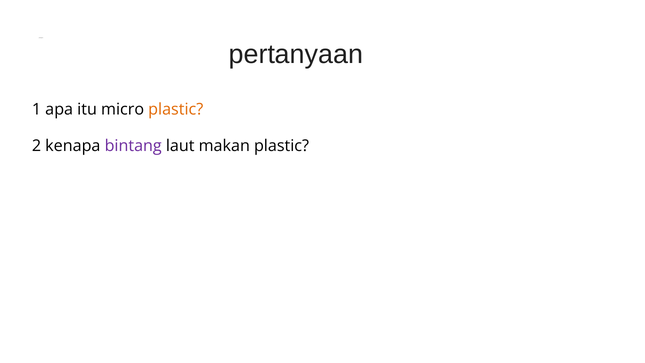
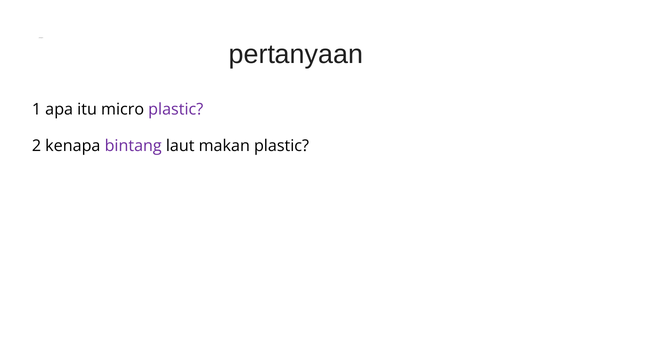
plastic colour: orange -> purple (176, 110)
